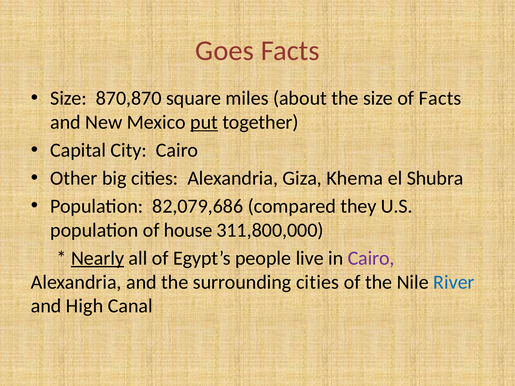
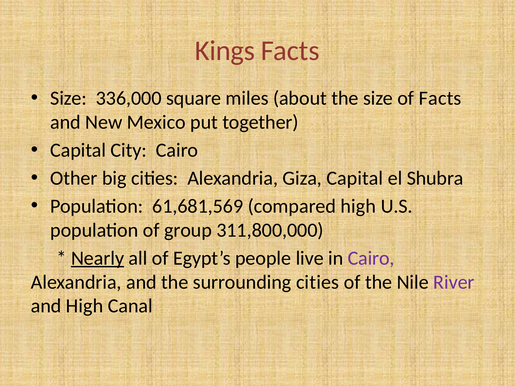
Goes: Goes -> Kings (225, 51)
870,870: 870,870 -> 336,000 (129, 98)
put underline: present -> none (204, 122)
Giza Khema: Khema -> Capital (355, 178)
82,079,686: 82,079,686 -> 61,681,569 (198, 206)
compared they: they -> high (358, 206)
house: house -> group (188, 230)
River colour: blue -> purple (454, 282)
